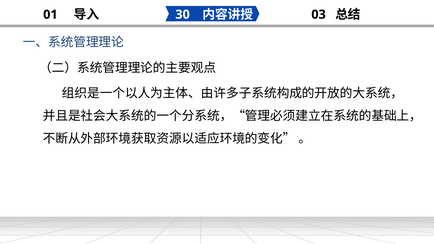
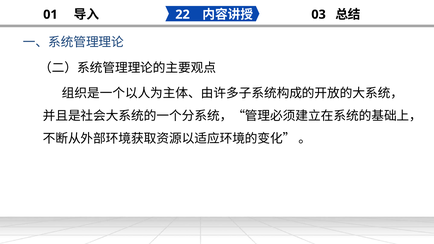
30: 30 -> 22 (183, 15)
